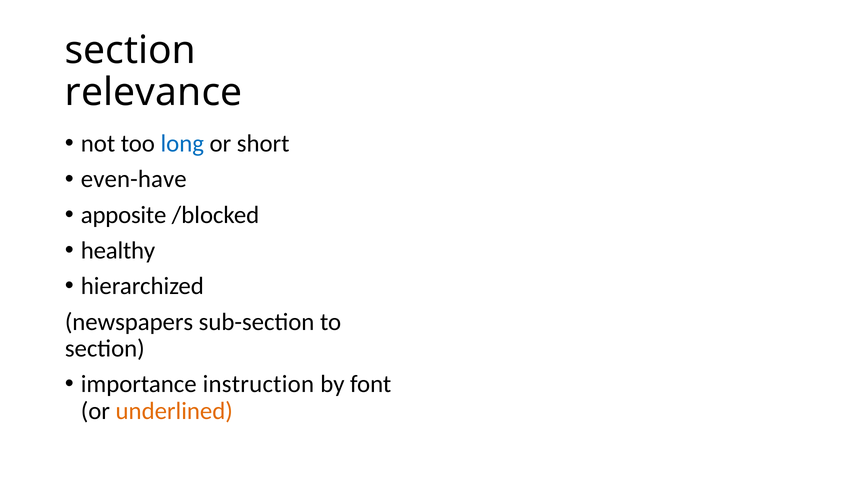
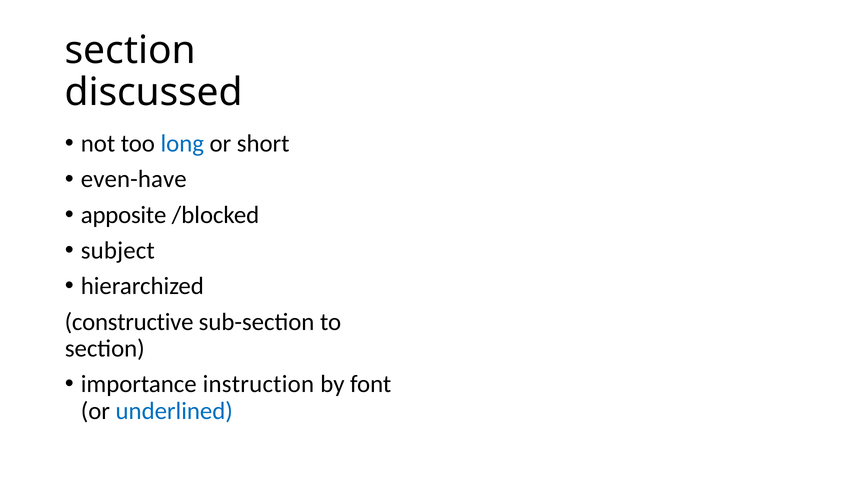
relevance: relevance -> discussed (154, 93)
healthy: healthy -> subject (118, 251)
newspapers: newspapers -> constructive (129, 322)
underlined colour: orange -> blue (174, 412)
